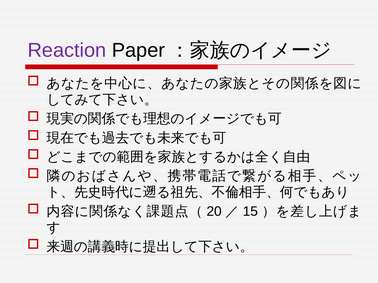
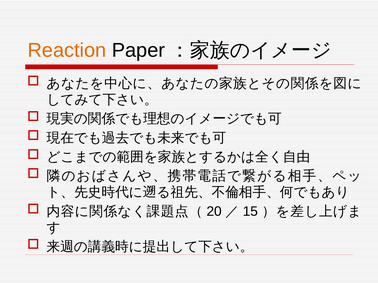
Reaction colour: purple -> orange (67, 50)
